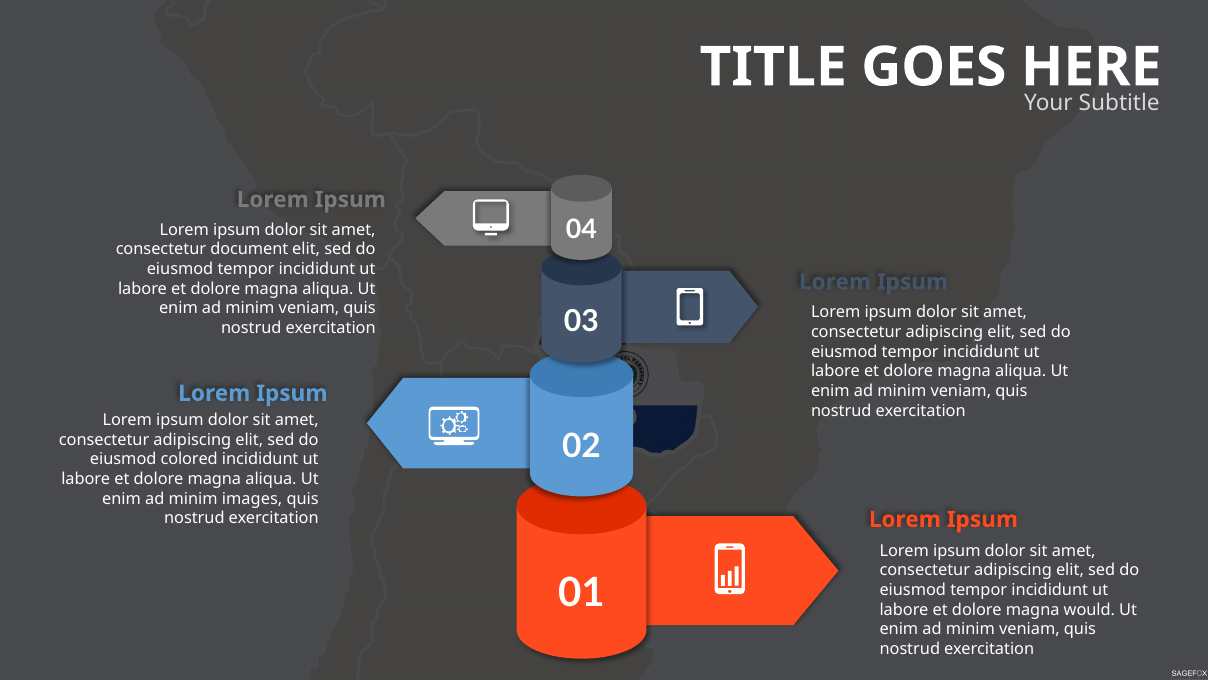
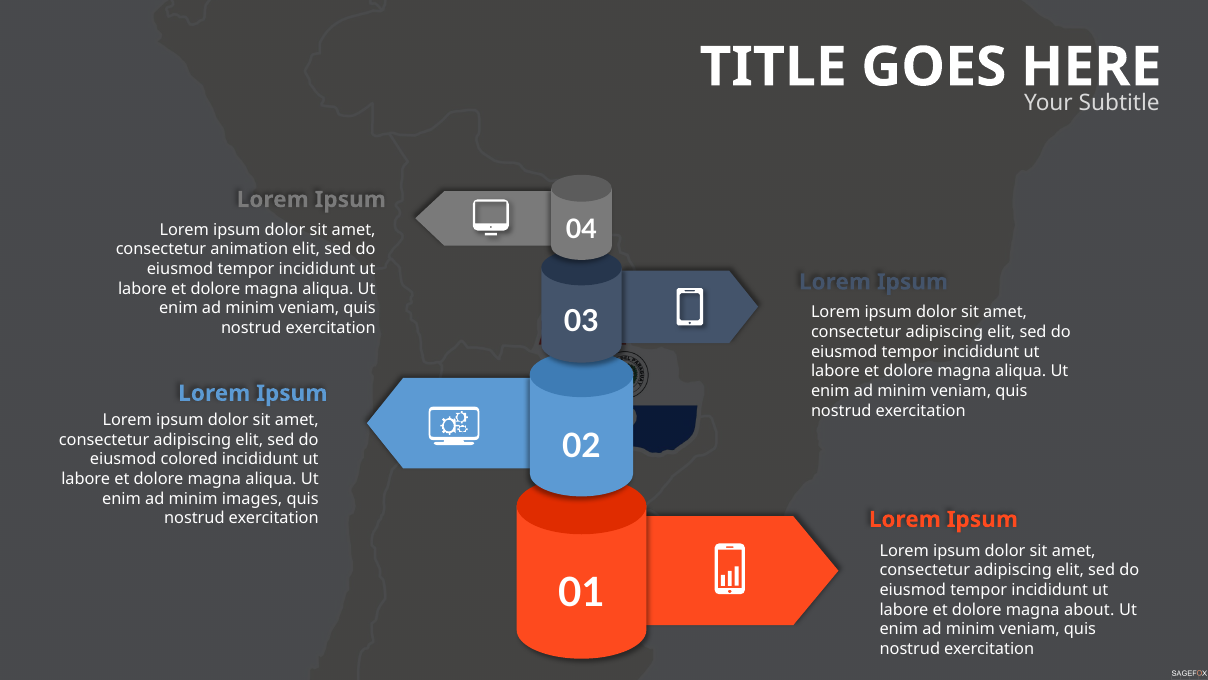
document: document -> animation (249, 249)
would: would -> about (1089, 609)
